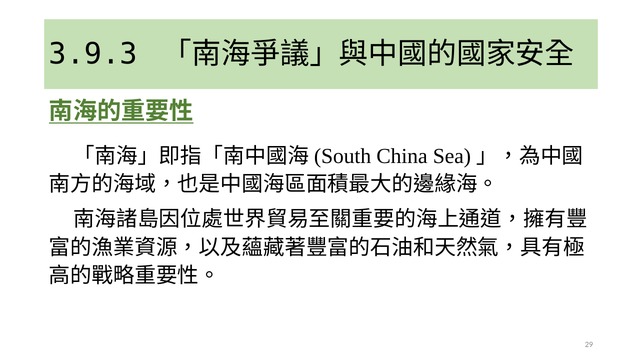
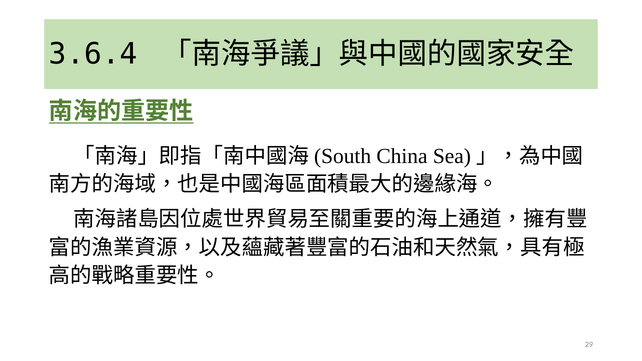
3.9.3: 3.9.3 -> 3.6.4 (93, 54)
